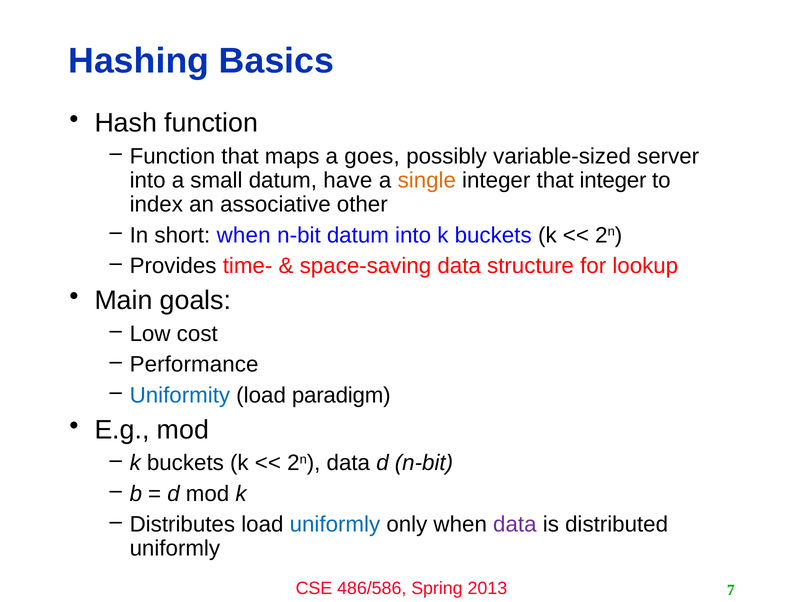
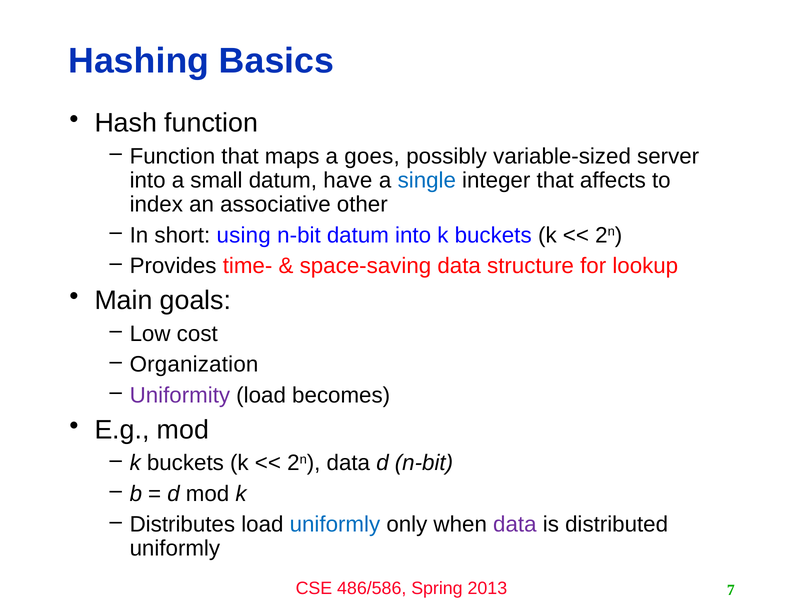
single colour: orange -> blue (427, 180)
that integer: integer -> affects (613, 180)
short when: when -> using (244, 235)
Performance: Performance -> Organization (194, 365)
Uniformity colour: blue -> purple (180, 395)
paradigm: paradigm -> becomes (341, 395)
